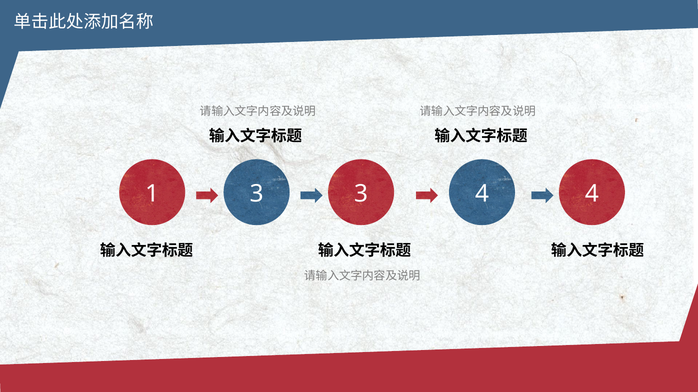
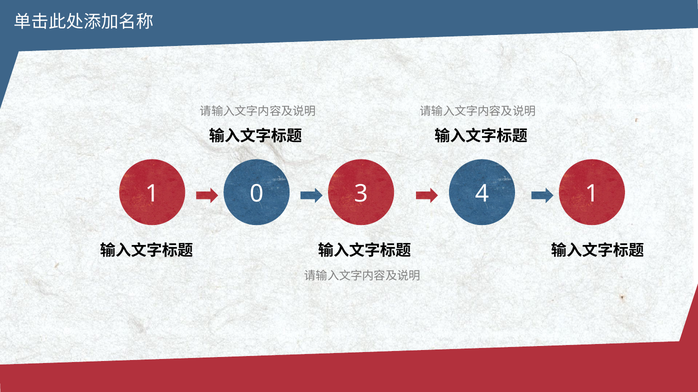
1 3: 3 -> 0 (257, 194)
4 4: 4 -> 1 (592, 194)
